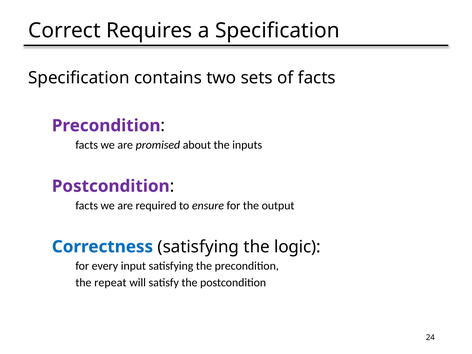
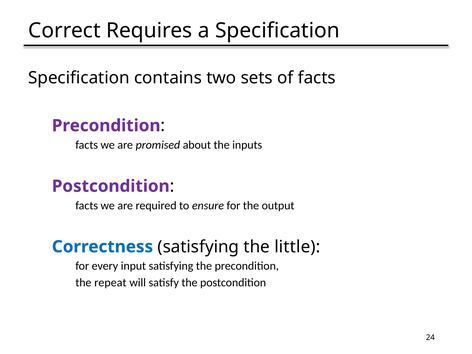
logic: logic -> little (297, 247)
